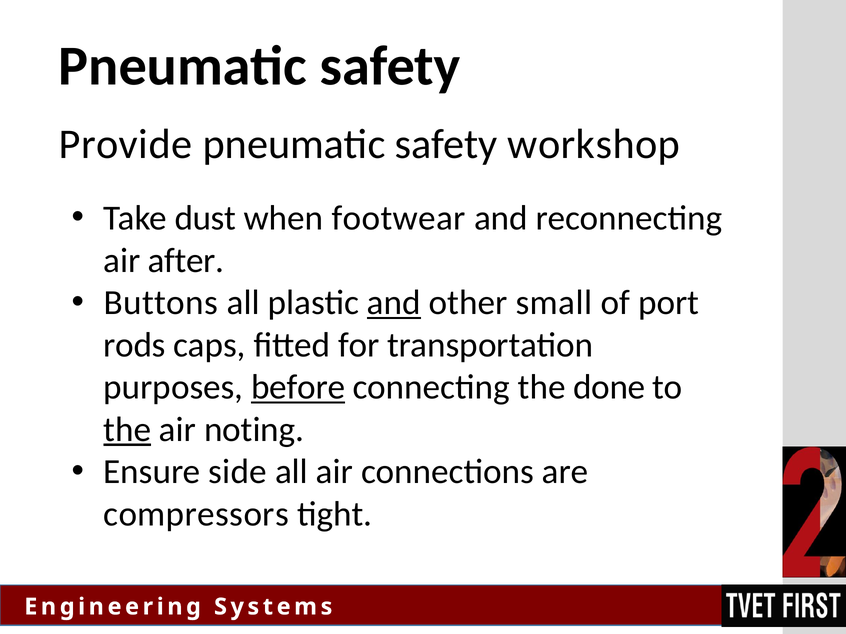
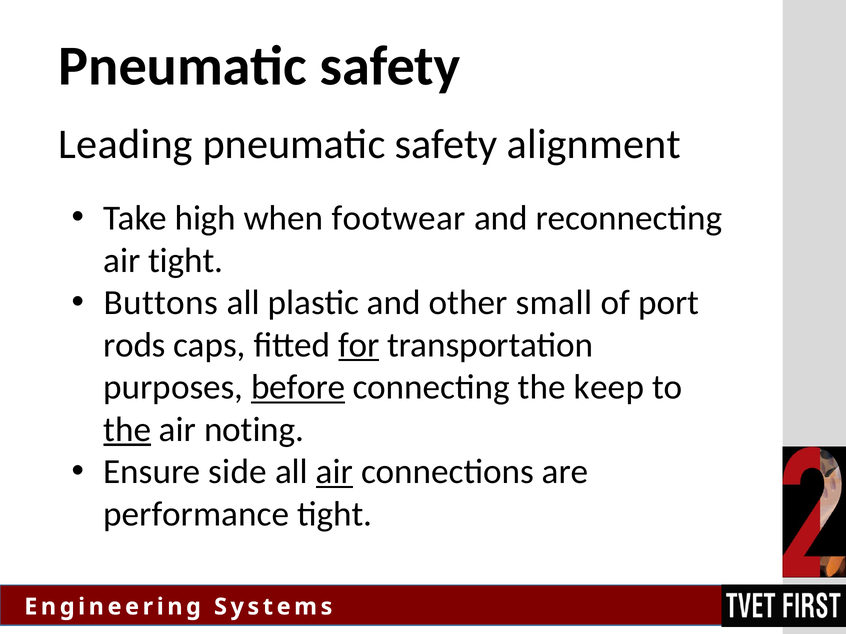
Provide: Provide -> Leading (126, 144)
workshop: workshop -> alignment (594, 144)
dust: dust -> high (205, 218)
air after: after -> tight (186, 261)
and underline: present -> none (394, 303)
for underline: none -> present (359, 345)
done: done -> keep (609, 388)
air underline: none -> present (335, 472)
compressors: compressors -> performance (196, 515)
